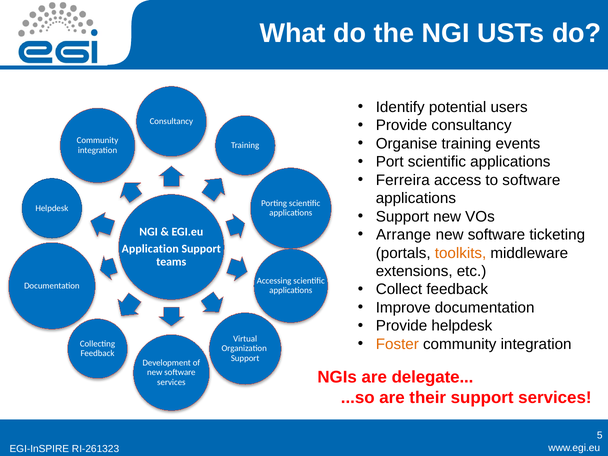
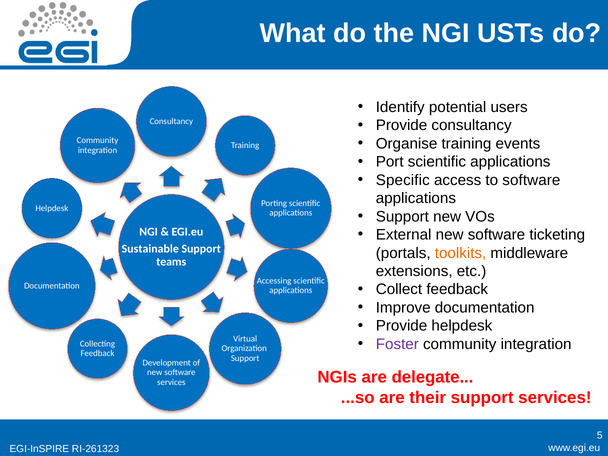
Ferreira: Ferreira -> Specific (403, 180)
Arrange: Arrange -> External (404, 235)
Application: Application -> Sustainable (150, 249)
Foster colour: orange -> purple (397, 344)
